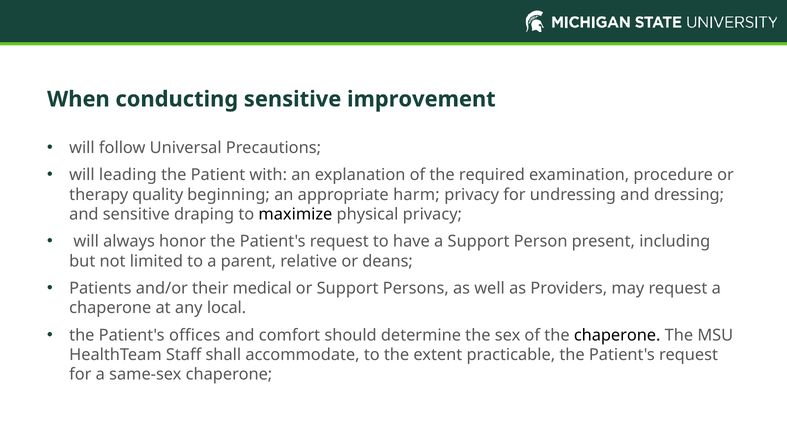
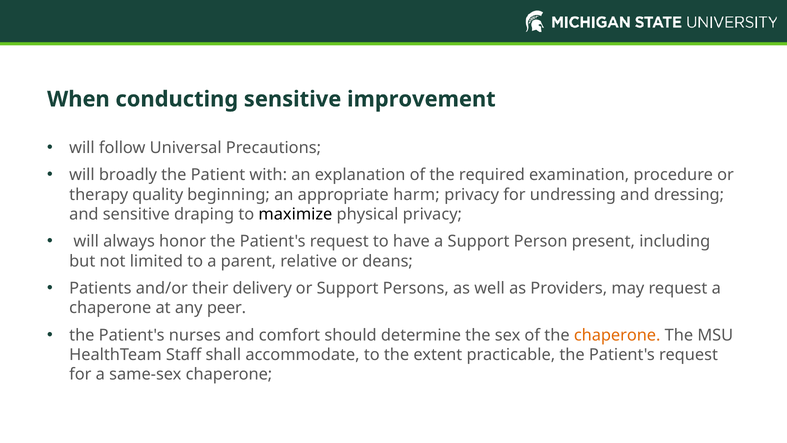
leading: leading -> broadly (128, 175)
medical: medical -> delivery (262, 288)
local: local -> peer (226, 308)
offices: offices -> nurses (195, 335)
chaperone colour: black -> orange (617, 335)
